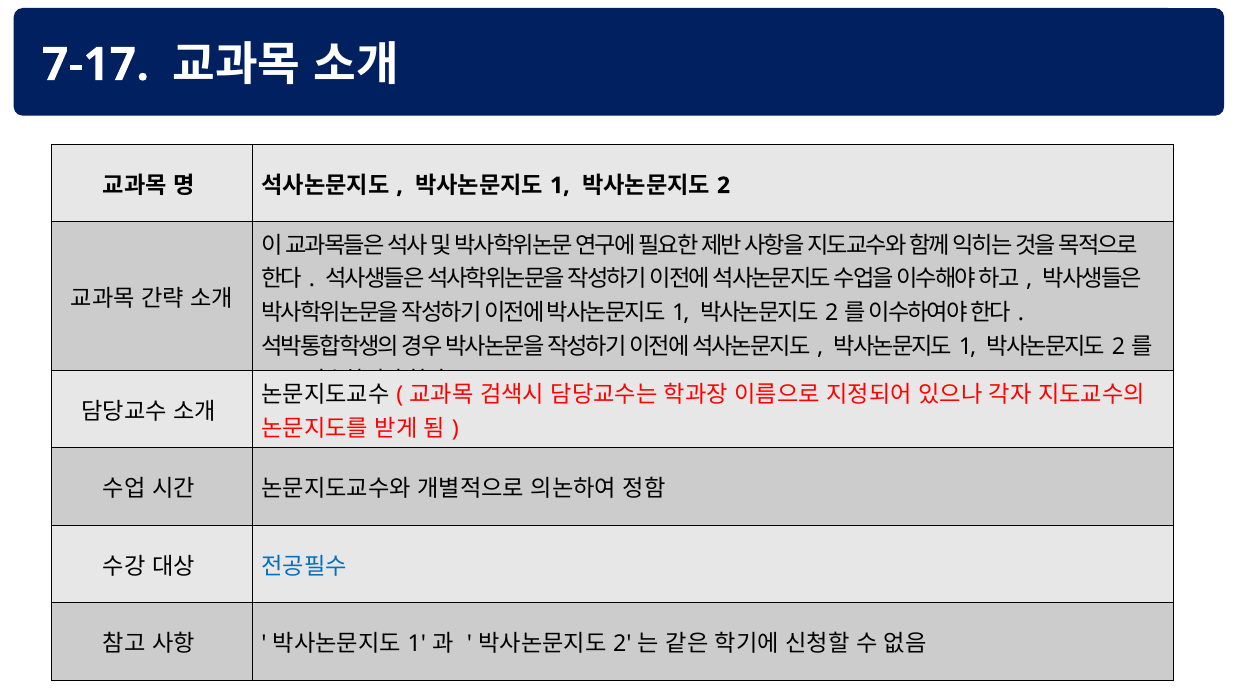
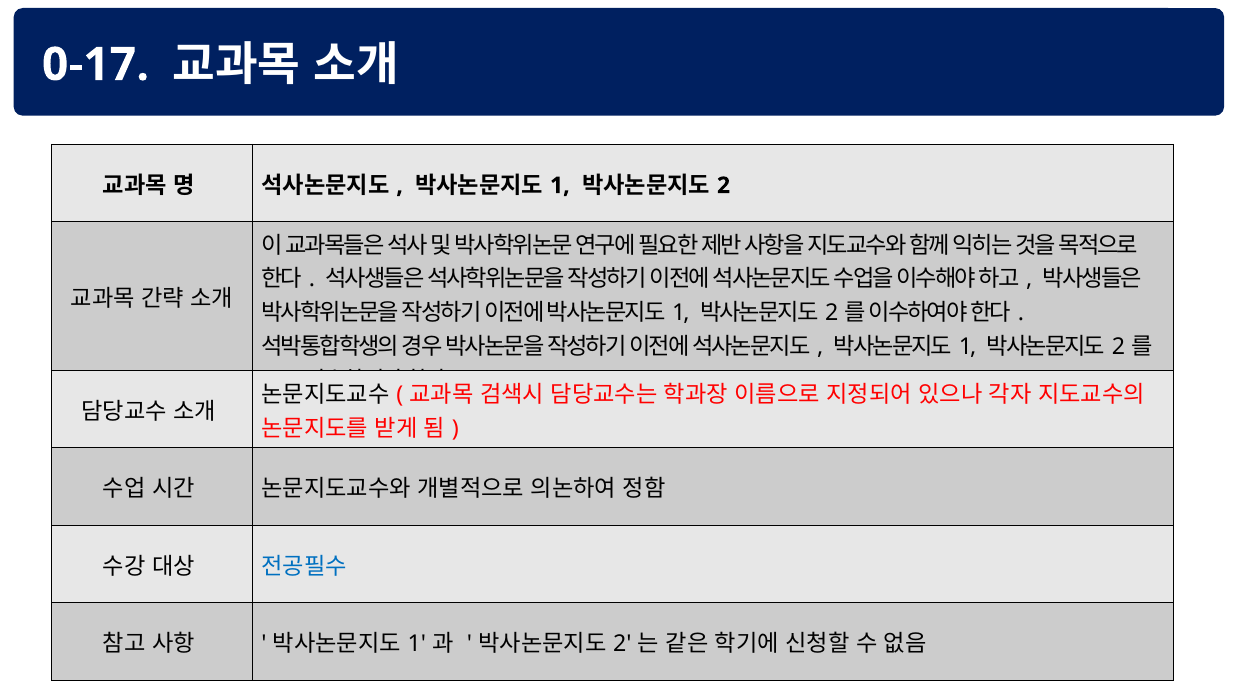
7-17: 7-17 -> 0-17 (96, 65)
